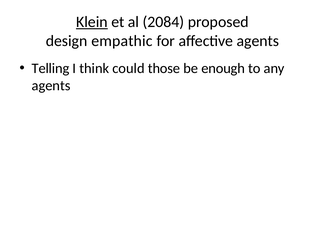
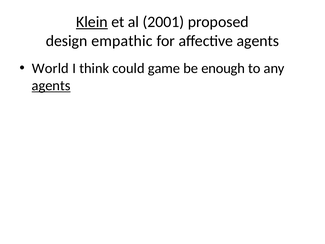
2084: 2084 -> 2001 (163, 22)
Telling: Telling -> World (50, 68)
those: those -> game (164, 68)
agents underline: none -> present (51, 86)
